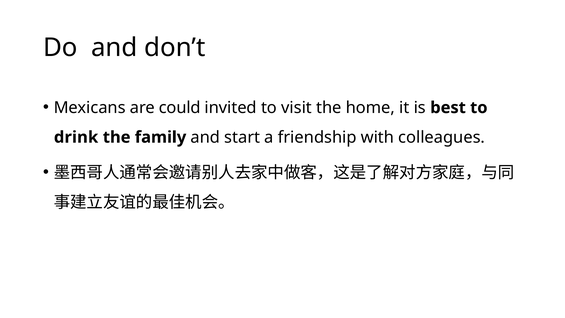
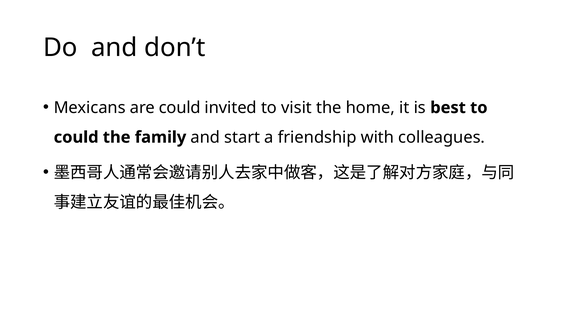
drink: drink -> could (76, 137)
